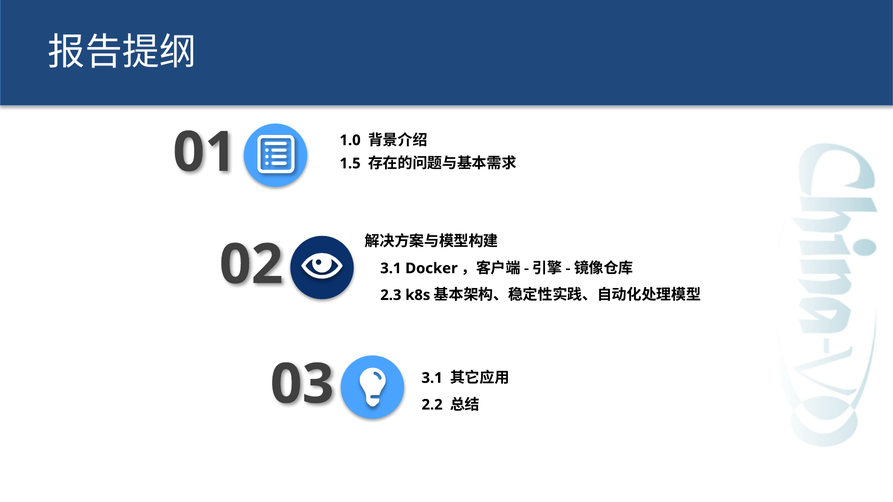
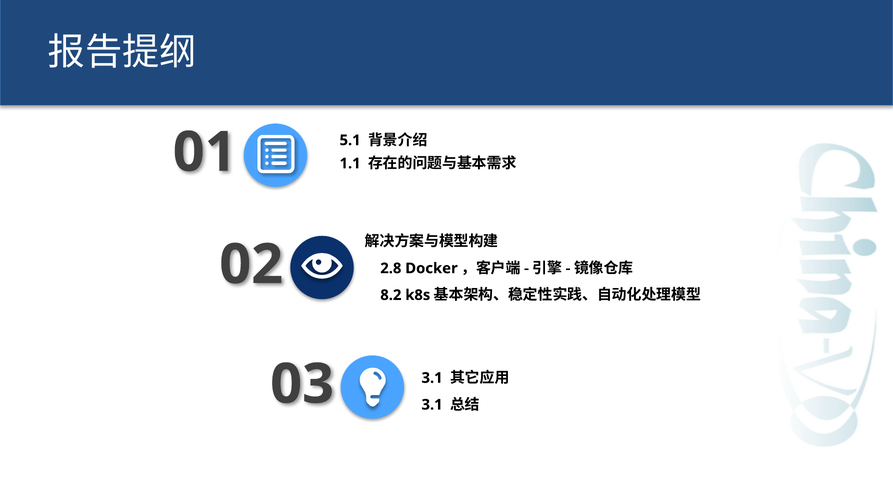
1.0: 1.0 -> 5.1 (350, 140)
1.5: 1.5 -> 1.1 (350, 164)
3.1: 3.1 -> 2.8 (391, 269)
2.3: 2.3 -> 8.2 (391, 295)
2.2: 2.2 -> 3.1 (432, 405)
